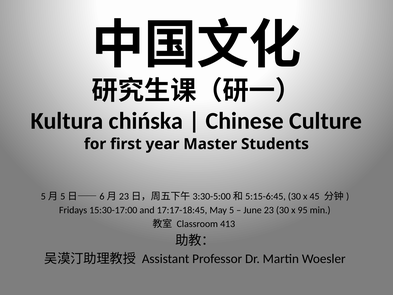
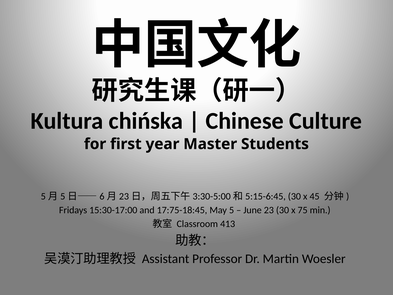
17:17-18:45: 17:17-18:45 -> 17:75-18:45 (182, 210)
95: 95 -> 75 (303, 210)
